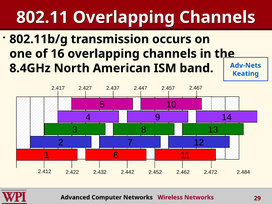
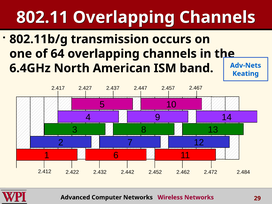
16: 16 -> 64 (57, 54)
8.4GHz: 8.4GHz -> 6.4GHz (30, 68)
